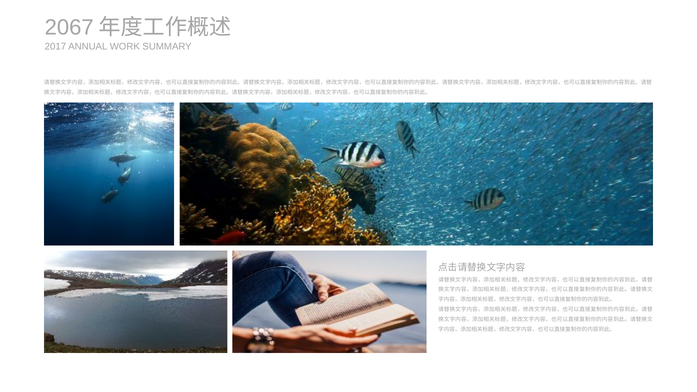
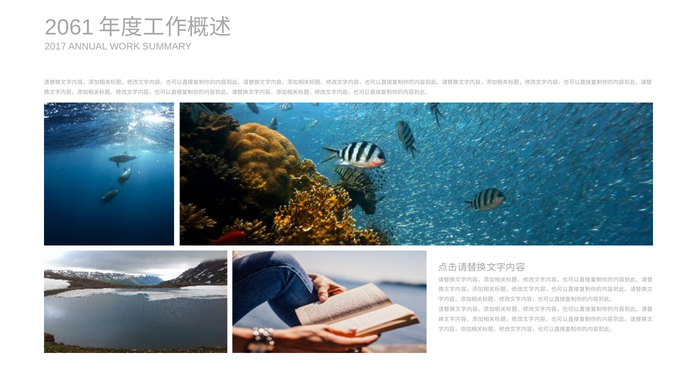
2067: 2067 -> 2061 (69, 28)
